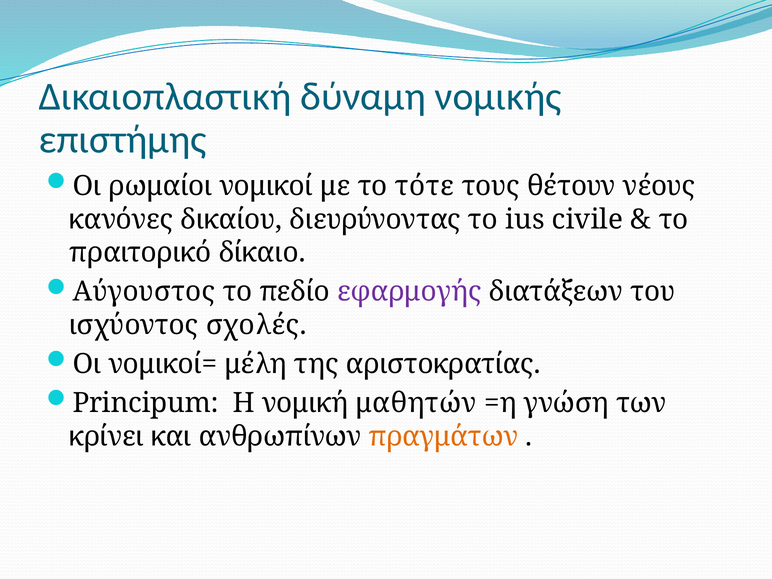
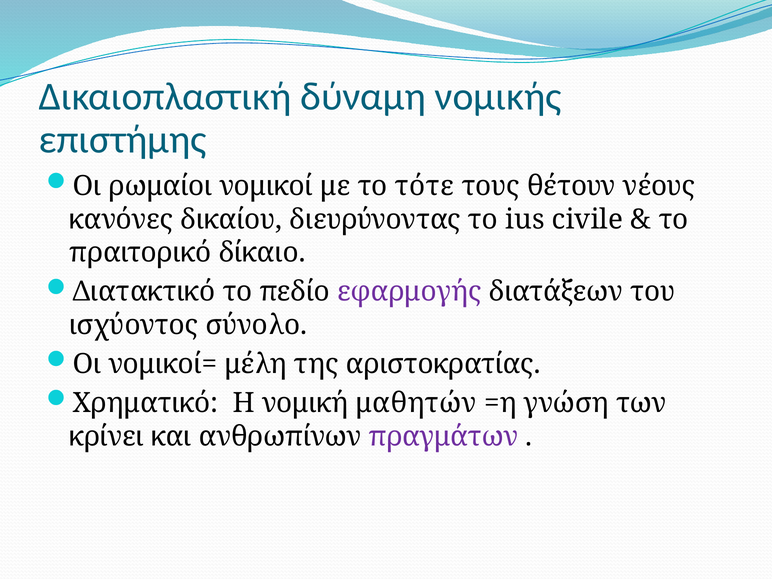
Aύγουστος: Aύγουστος -> Διατακτικό (144, 292)
σχολές: σχολές -> σύνολο (256, 325)
Principum: Principum -> Χρηματικό (146, 403)
πραγμάτων colour: orange -> purple (444, 437)
